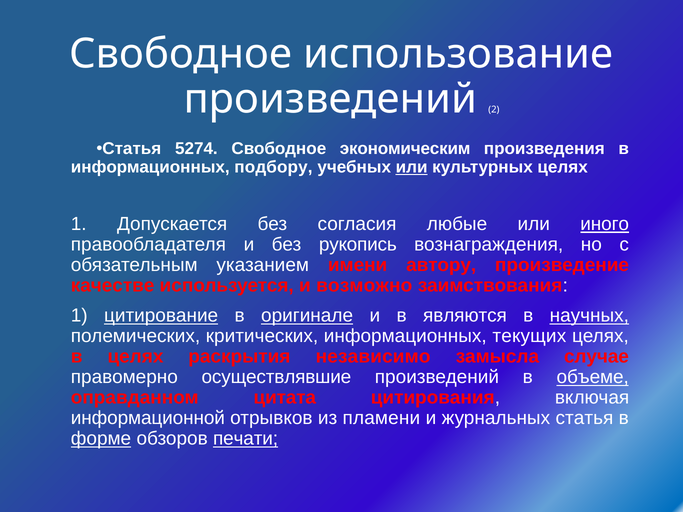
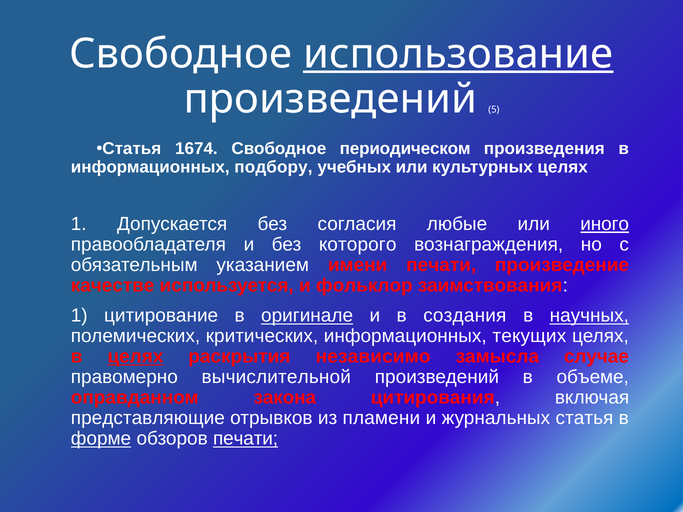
использование underline: none -> present (458, 54)
2: 2 -> 5 (494, 110)
5274: 5274 -> 1674 (196, 149)
экономическим: экономическим -> периодическом (405, 149)
или underline: present -> none (412, 167)
рукопись: рукопись -> которого (358, 245)
имени автору: автору -> печати (441, 265)
возможно: возможно -> фольклор (364, 286)
цитирование underline: present -> none (161, 316)
являются: являются -> создания (465, 316)
целях underline: none -> present (135, 357)
осуществлявшие: осуществлявшие -> вычислительной (276, 377)
объеме underline: present -> none (593, 377)
цитата: цитата -> закона (285, 398)
информационной: информационной -> представляющие (148, 418)
